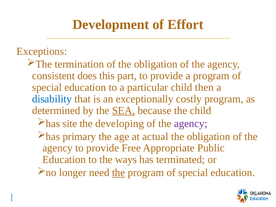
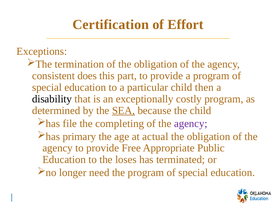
Development: Development -> Certification (111, 25)
disability colour: blue -> black (52, 99)
site: site -> file (70, 123)
developing: developing -> completing (120, 123)
ways: ways -> loses (126, 160)
the underline: present -> none (119, 173)
